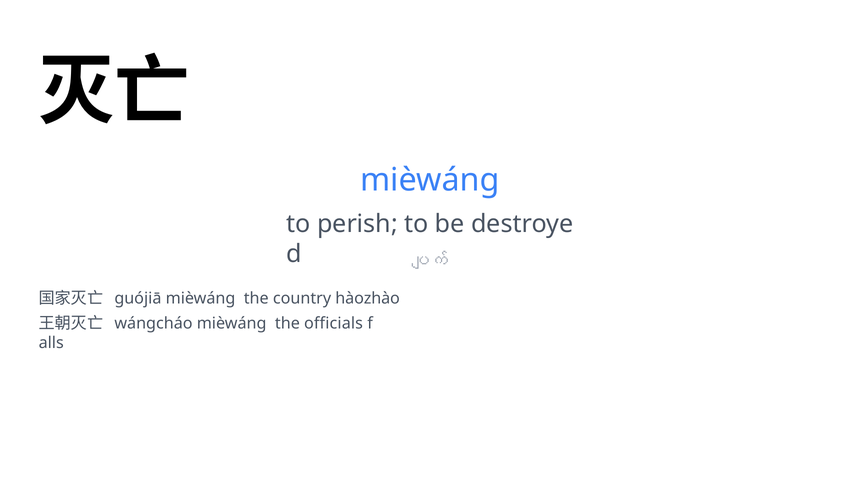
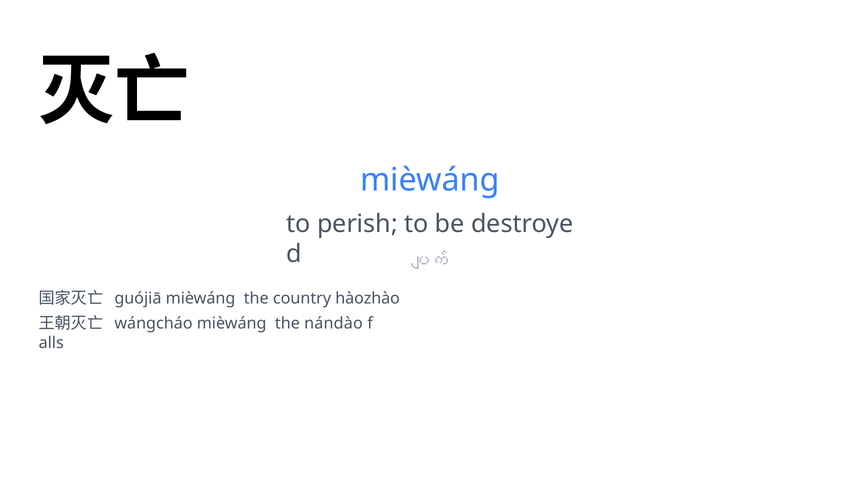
officials: officials -> nándào (333, 323)
